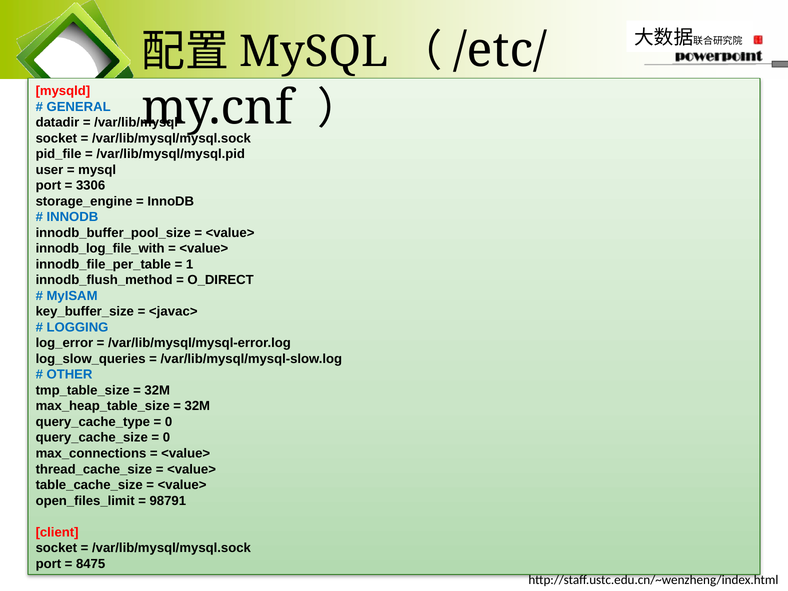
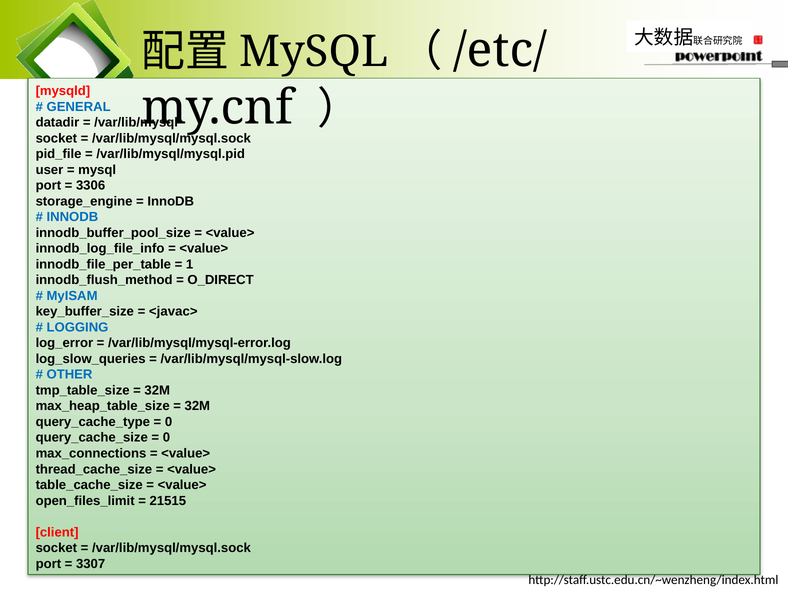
innodb_log_file_with: innodb_log_file_with -> innodb_log_file_info (100, 249)
98791: 98791 -> 21515 (168, 501)
8475: 8475 -> 3307 (91, 564)
